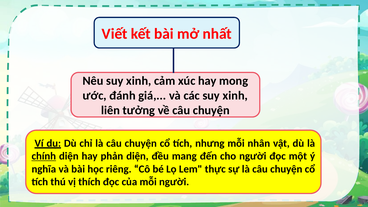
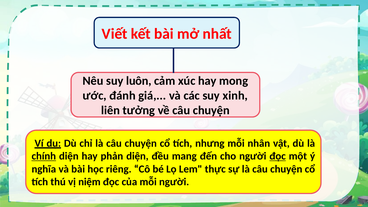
Nêu suy xinh: xinh -> luôn (139, 81)
đọc underline: none -> present (278, 156)
thích: thích -> niệm (89, 182)
